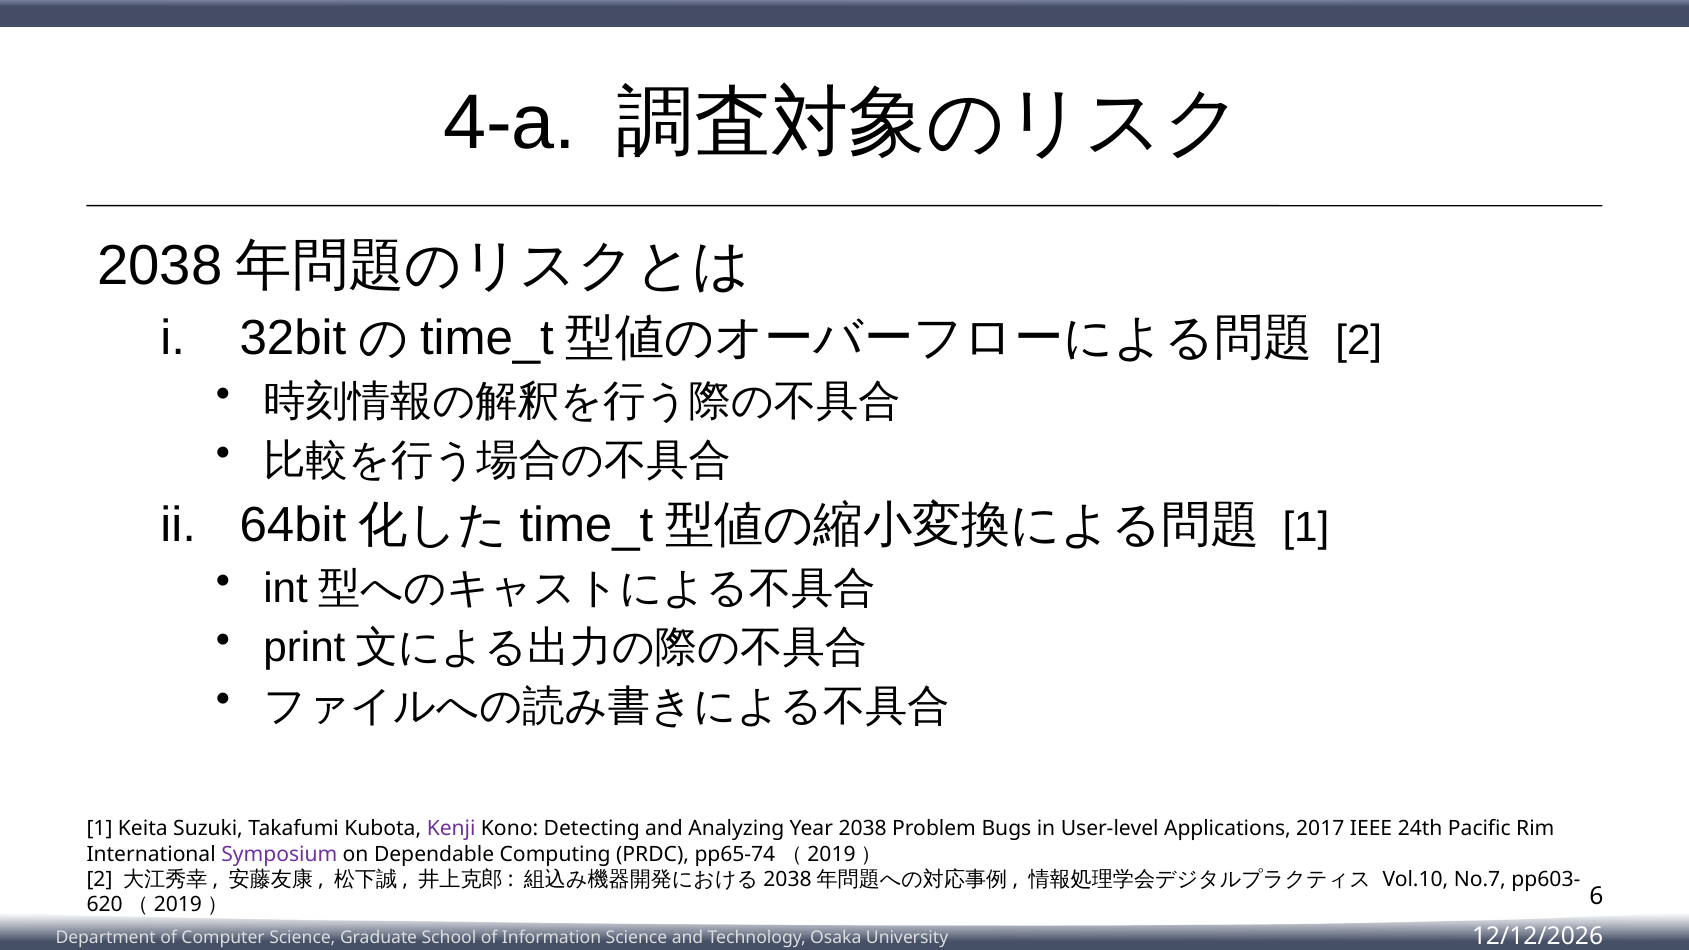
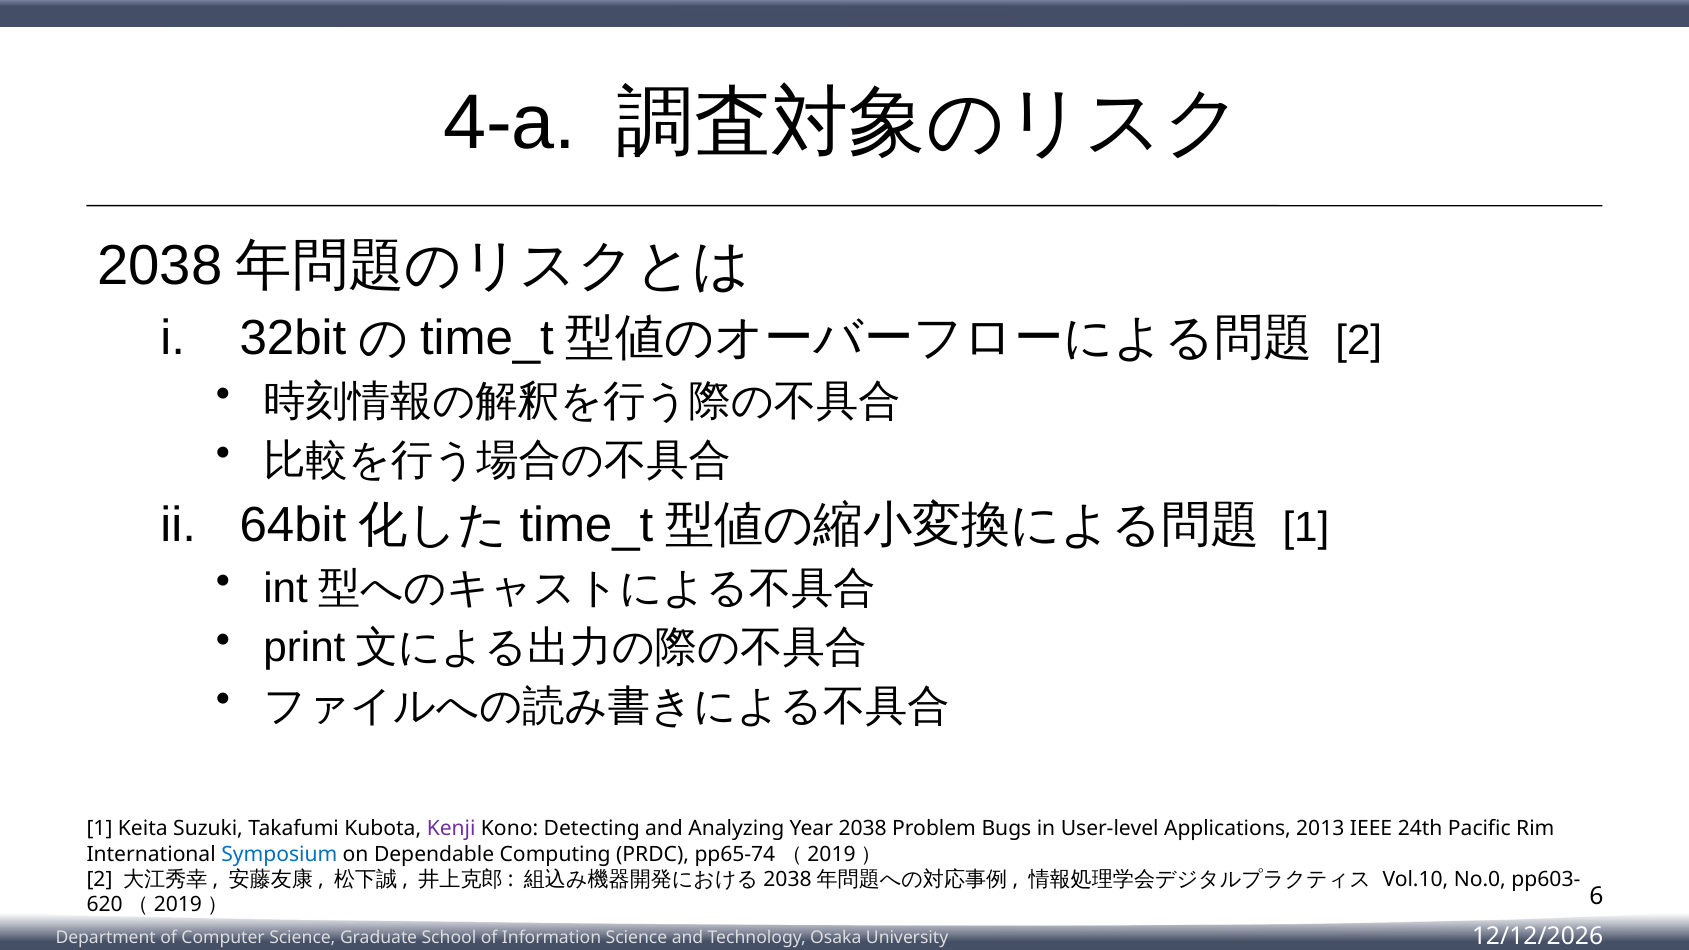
2017: 2017 -> 2013 (1320, 829)
Symposium colour: purple -> blue (279, 854)
No.7: No.7 -> No.0 (1480, 880)
